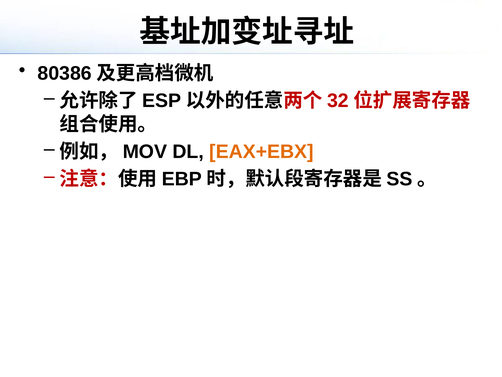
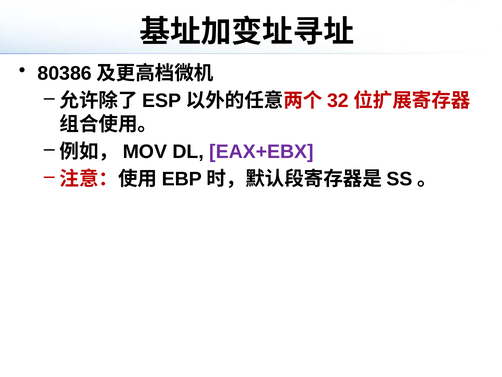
EAX+EBX colour: orange -> purple (262, 152)
